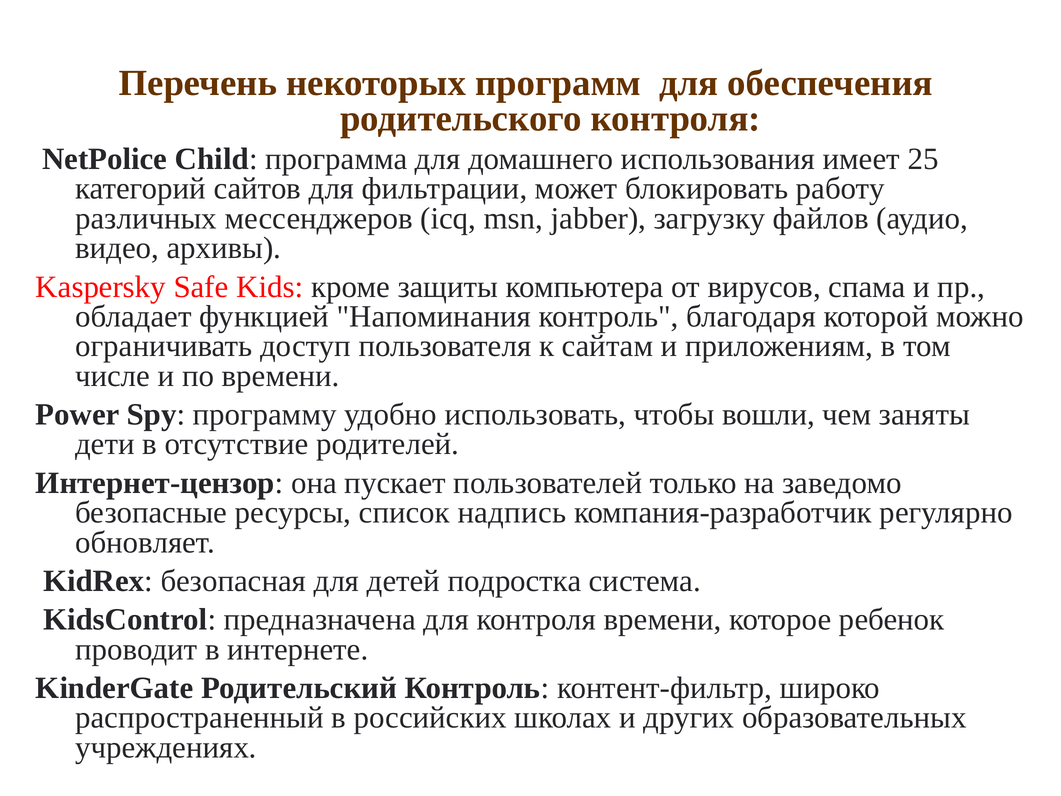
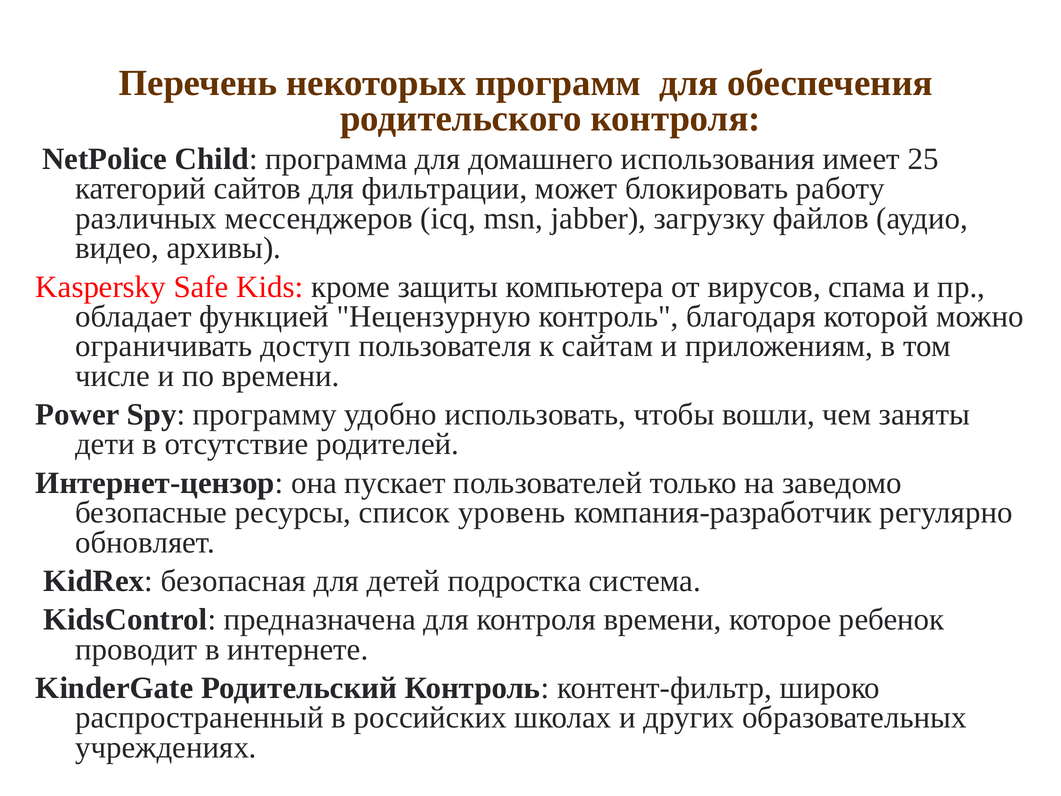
Напоминания: Напоминания -> Нецензурную (434, 316)
надпись: надпись -> уровень (512, 512)
